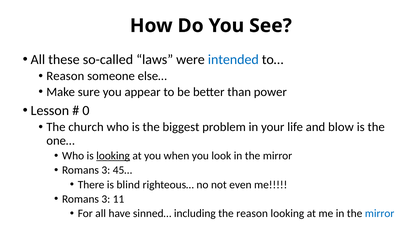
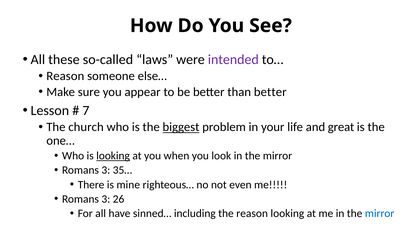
intended colour: blue -> purple (233, 60)
than power: power -> better (270, 92)
0: 0 -> 7 (86, 111)
biggest underline: none -> present (181, 128)
blow: blow -> great (341, 128)
45…: 45… -> 35… (122, 171)
blind: blind -> mine (128, 185)
11: 11 -> 26 (119, 200)
